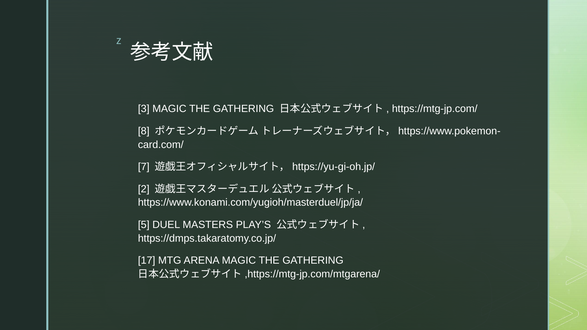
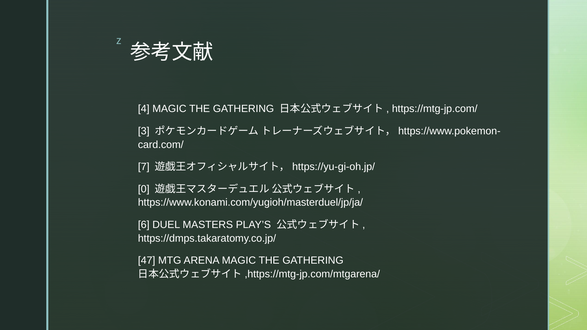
3: 3 -> 4 (144, 109)
8: 8 -> 3 (144, 131)
2: 2 -> 0 (144, 189)
5: 5 -> 6 (144, 225)
17: 17 -> 47 (147, 261)
